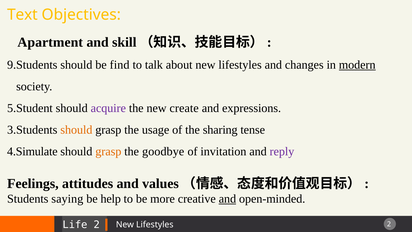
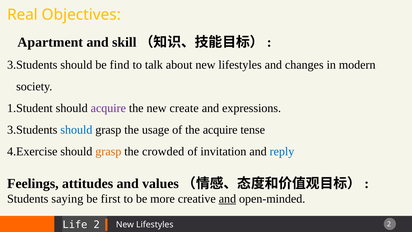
Text: Text -> Real (22, 15)
9.Students: 9.Students -> 3.Students (32, 65)
modern underline: present -> none (357, 65)
5.Student: 5.Student -> 1.Student (30, 108)
should colour: orange -> blue (76, 130)
the sharing: sharing -> acquire (220, 130)
4.Simulate: 4.Simulate -> 4.Exercise (32, 151)
goodbye: goodbye -> crowded (163, 151)
reply colour: purple -> blue (282, 151)
help: help -> first (111, 199)
